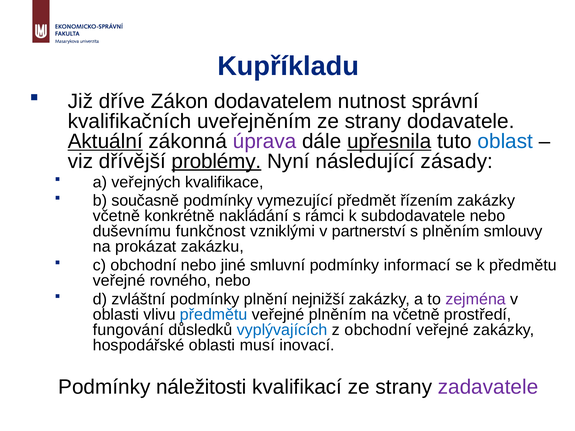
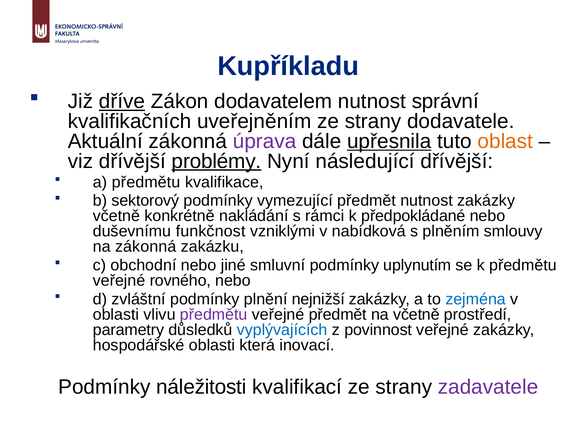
dříve underline: none -> present (122, 101)
Aktuální underline: present -> none (105, 141)
oblast colour: blue -> orange (505, 141)
následující zásady: zásady -> dřívější (457, 161)
a veřejných: veřejných -> předmětu (146, 182)
současně: současně -> sektorový (145, 201)
předmět řízením: řízením -> nutnost (427, 201)
subdodavatele: subdodavatele -> předpokládané (413, 216)
partnerství: partnerství -> nabídková (369, 232)
na prokázat: prokázat -> zákonná (146, 247)
informací: informací -> uplynutím (417, 265)
zejména colour: purple -> blue (476, 299)
předmětu colour: blue -> purple (214, 315)
veřejné plněním: plněním -> předmět (338, 315)
fungování: fungování -> parametry (129, 330)
z obchodní: obchodní -> povinnost (378, 330)
musí: musí -> která (257, 345)
